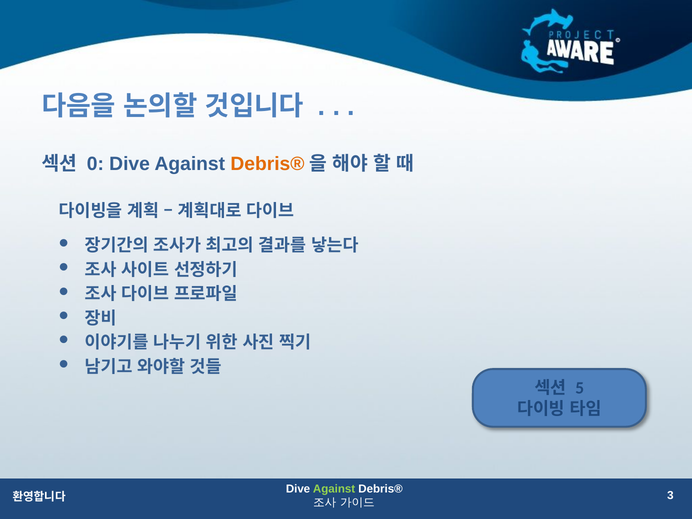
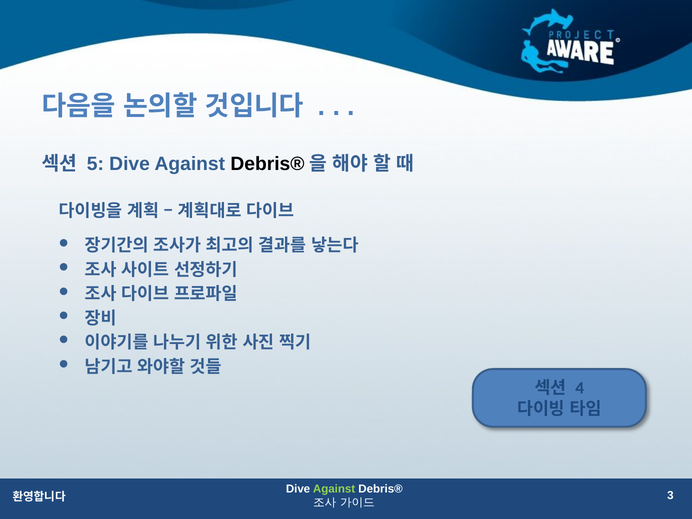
0: 0 -> 5 (95, 164)
Debris® colour: orange -> black (267, 164)
5: 5 -> 4 (580, 388)
